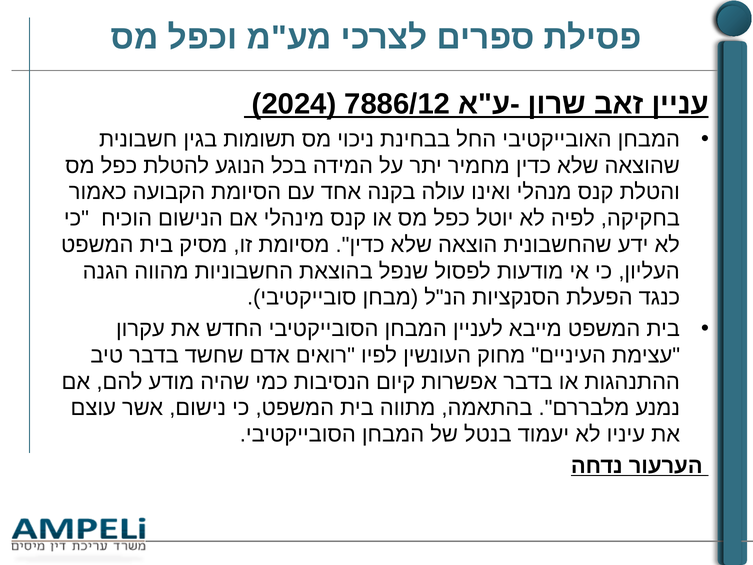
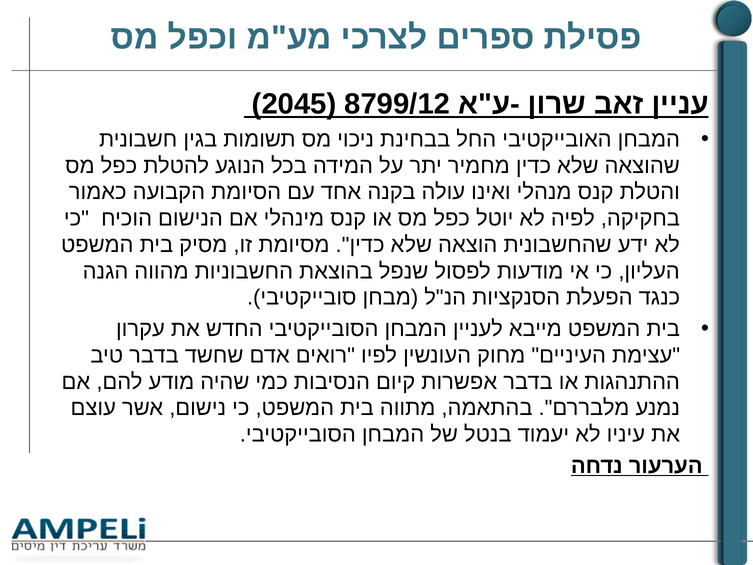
2024: 2024 -> 2045 (294, 104)
7886/12: 7886/12 -> 8799/12 (397, 104)
